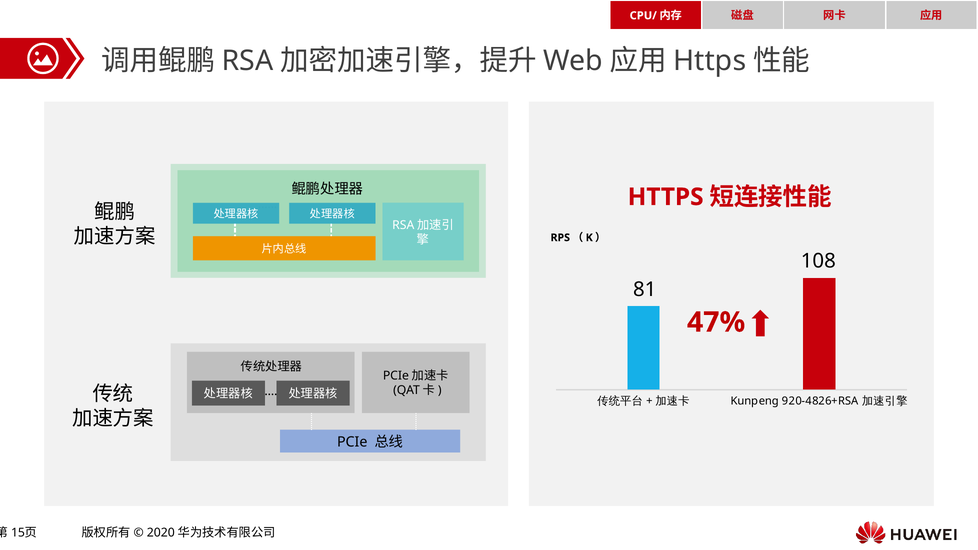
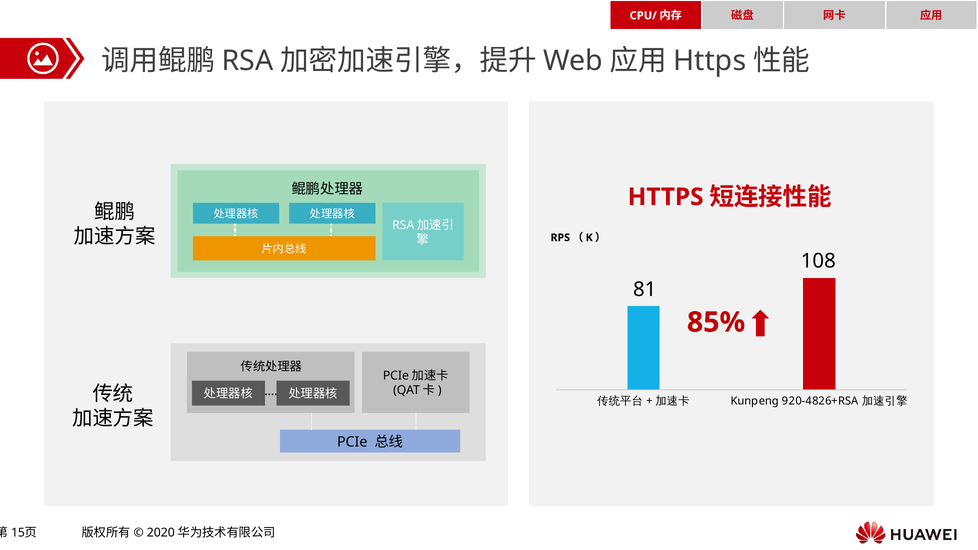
47%: 47% -> 85% (716, 322)
